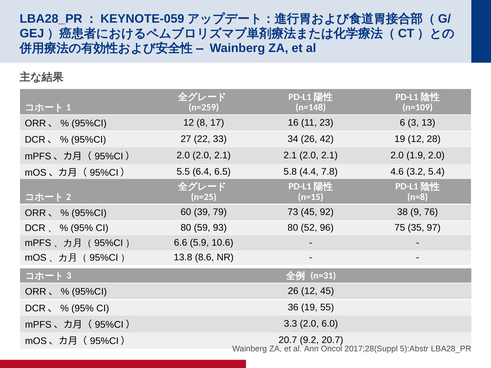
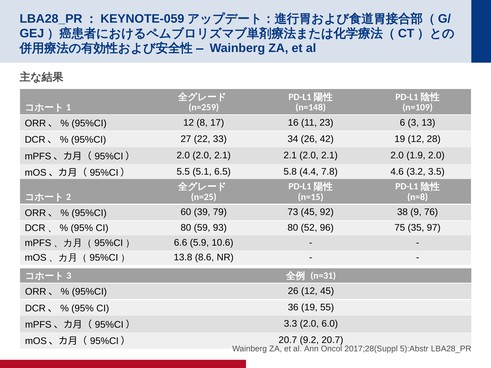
6.4: 6.4 -> 5.1 (202, 172)
5.4: 5.4 -> 3.5 (436, 172)
